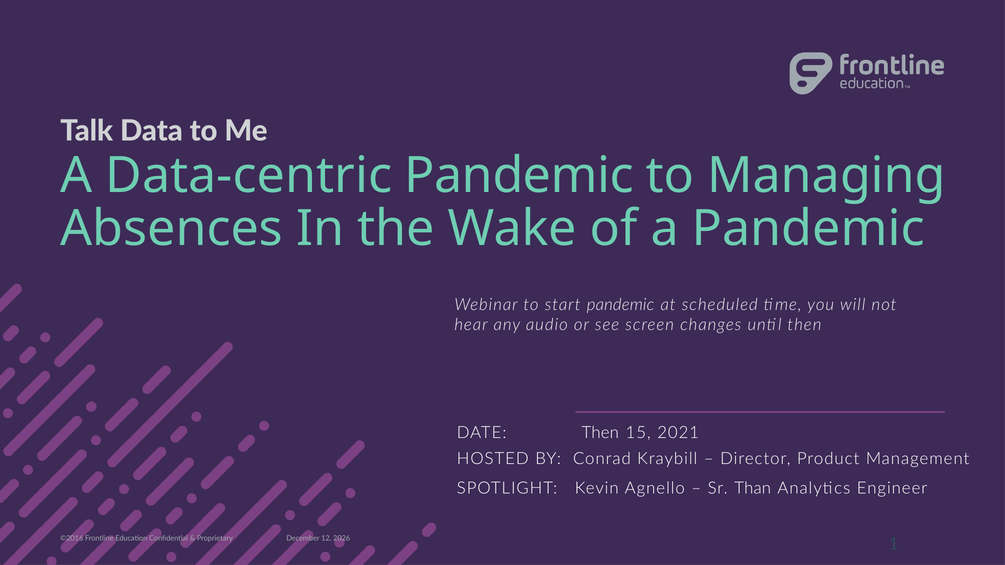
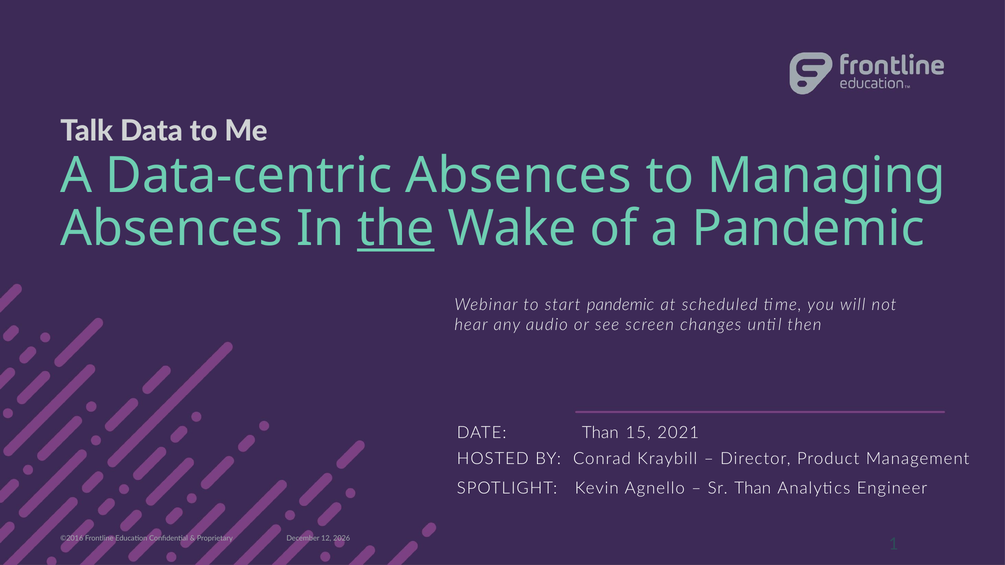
Data-centric Pandemic: Pandemic -> Absences (519, 176)
the underline: none -> present (396, 229)
DATE Then: Then -> Than (600, 433)
